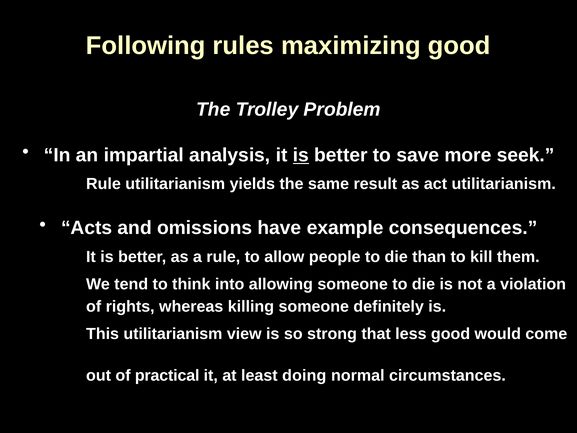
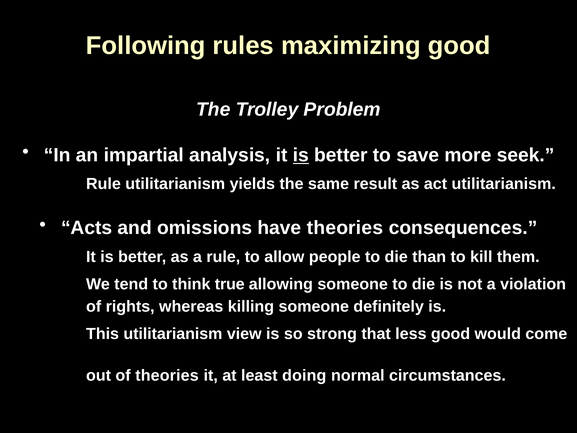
have example: example -> theories (345, 228)
into: into -> true (230, 284)
of practical: practical -> theories (167, 375)
